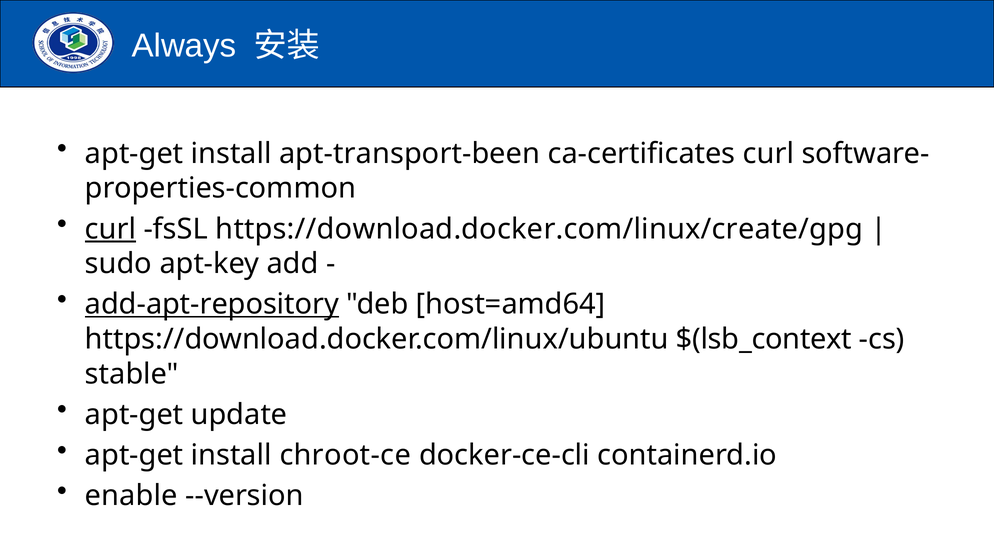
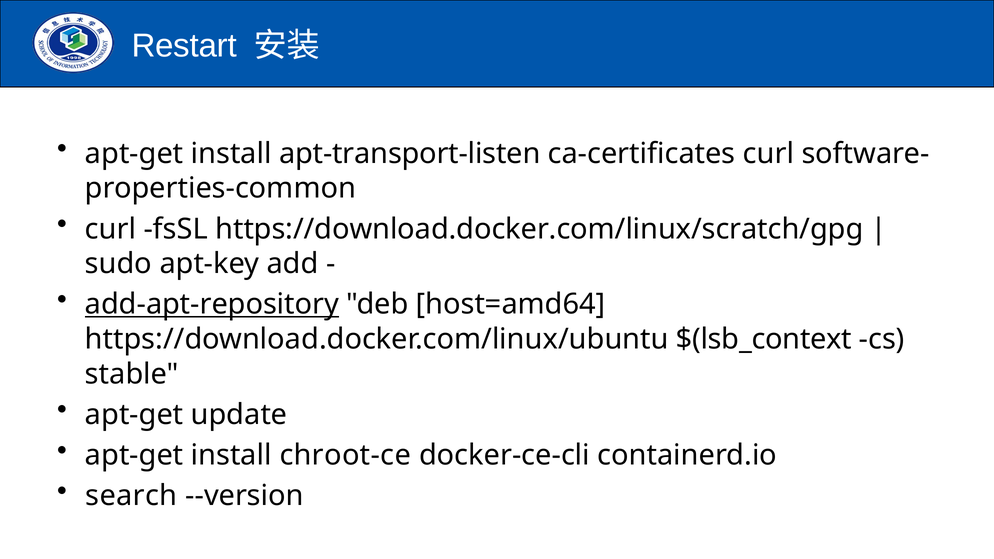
Always: Always -> Restart (184, 46)
apt-transport-been: apt-transport-been -> apt-transport-listen (410, 154)
curl underline: present -> none (111, 229)
https://download.docker.com/linux/create/gpg: https://download.docker.com/linux/create/gpg -> https://download.docker.com/linux/scratch/gpg (539, 229)
enable: enable -> search (131, 496)
